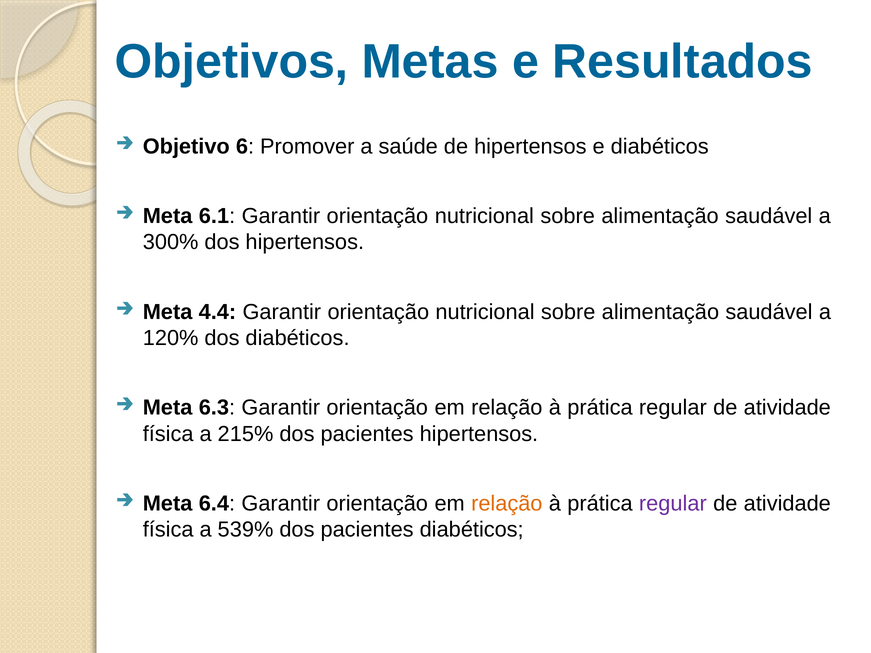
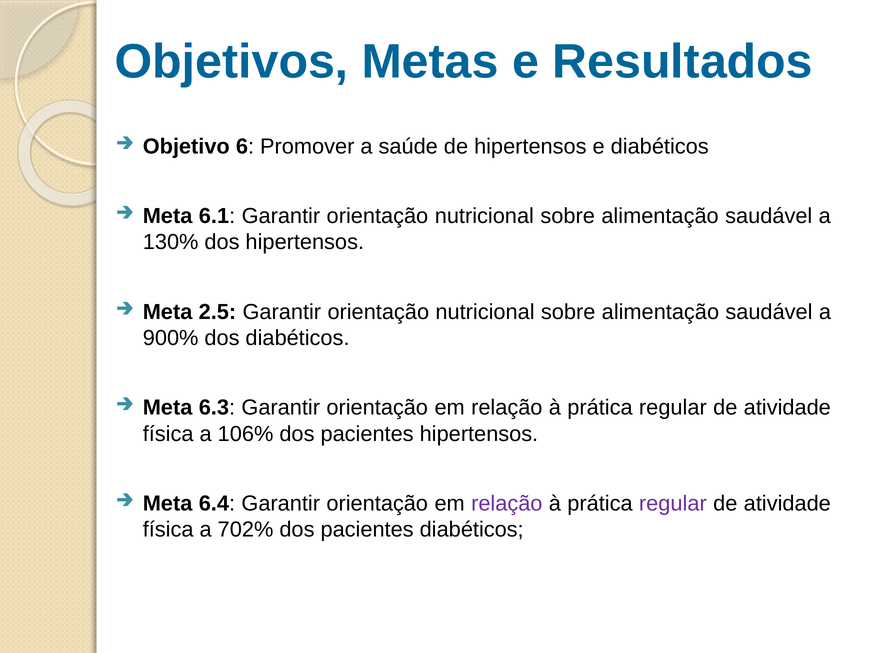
300%: 300% -> 130% (171, 242)
4.4: 4.4 -> 2.5 (217, 312)
120%: 120% -> 900% (171, 338)
215%: 215% -> 106% (246, 434)
relação colour: orange -> purple (507, 504)
539%: 539% -> 702% (246, 530)
